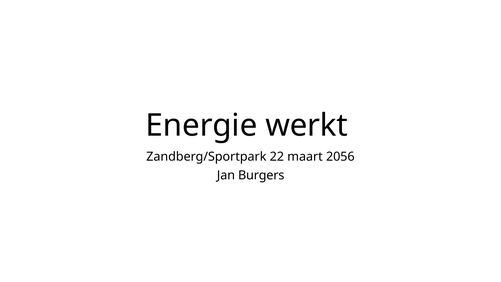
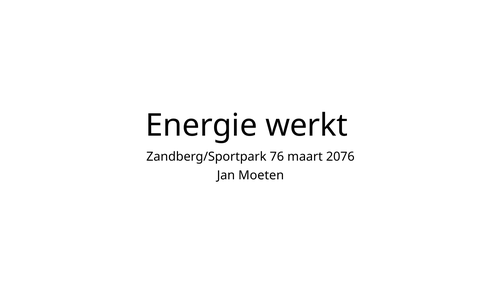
22: 22 -> 76 (277, 157)
2056: 2056 -> 2076 (340, 157)
Burgers: Burgers -> Moeten (261, 175)
